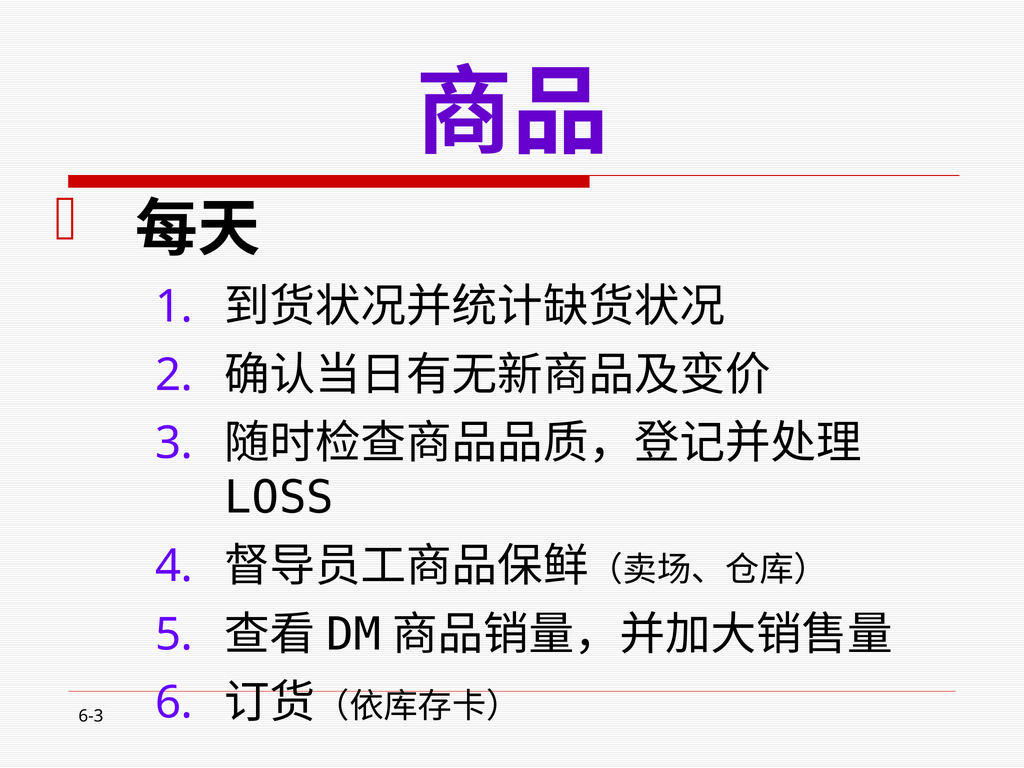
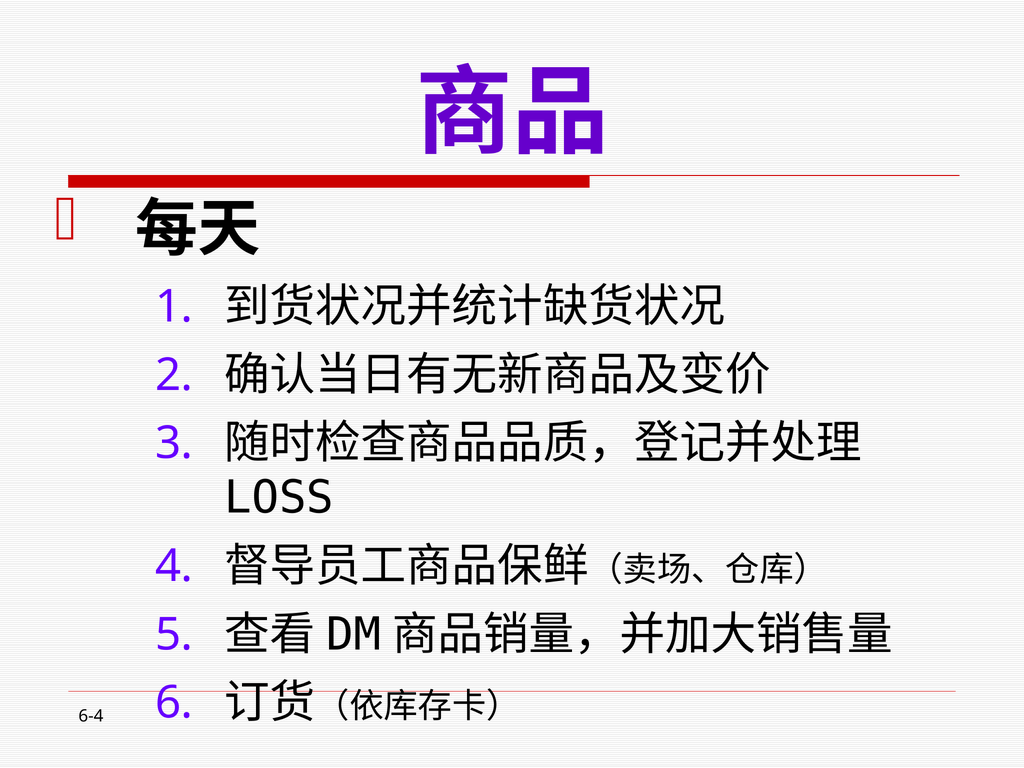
6-3: 6-3 -> 6-4 (91, 716)
